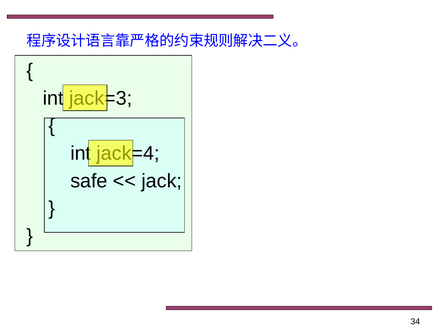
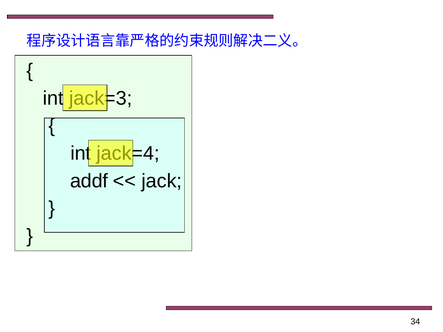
safe: safe -> addf (89, 181)
